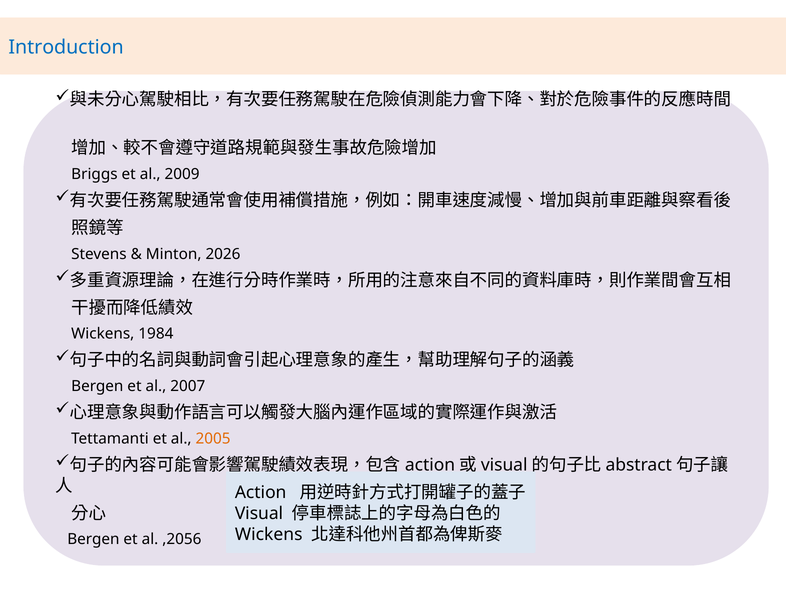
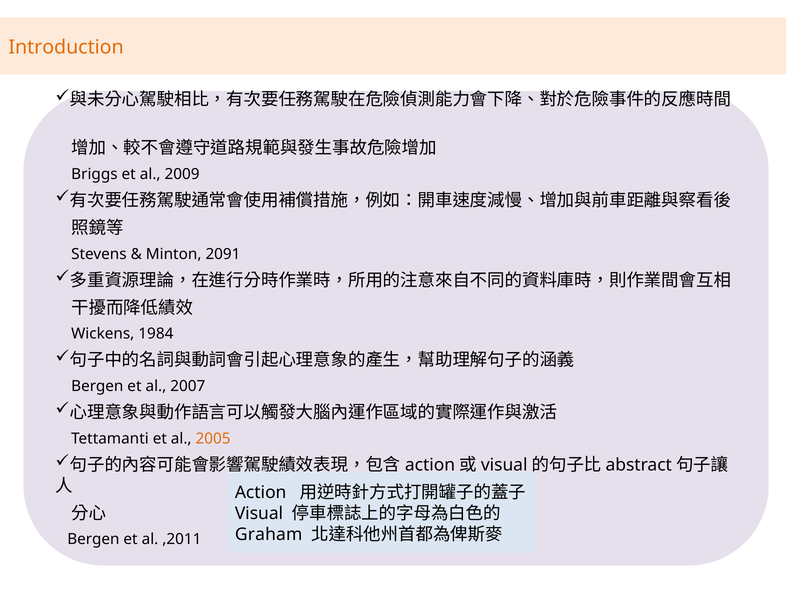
Introduction colour: blue -> orange (66, 47)
2026: 2026 -> 2091 (223, 254)
Wickens: Wickens -> Graham (269, 535)
,2056: ,2056 -> ,2011 (182, 540)
